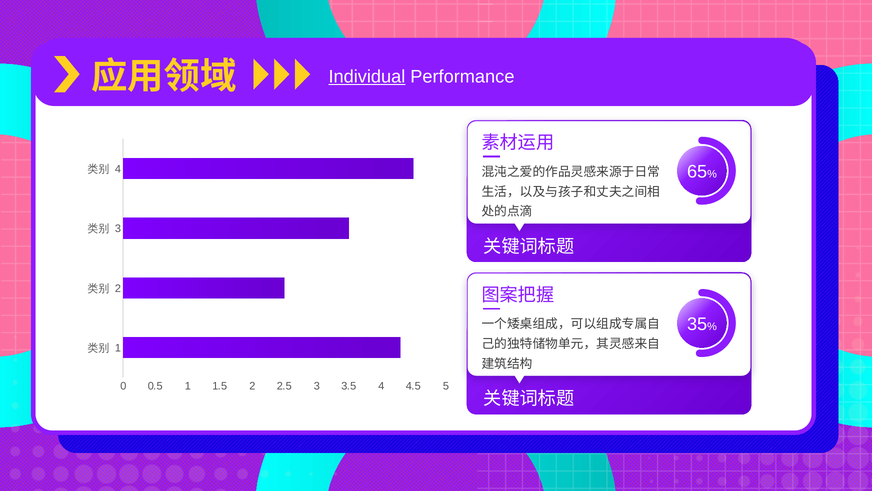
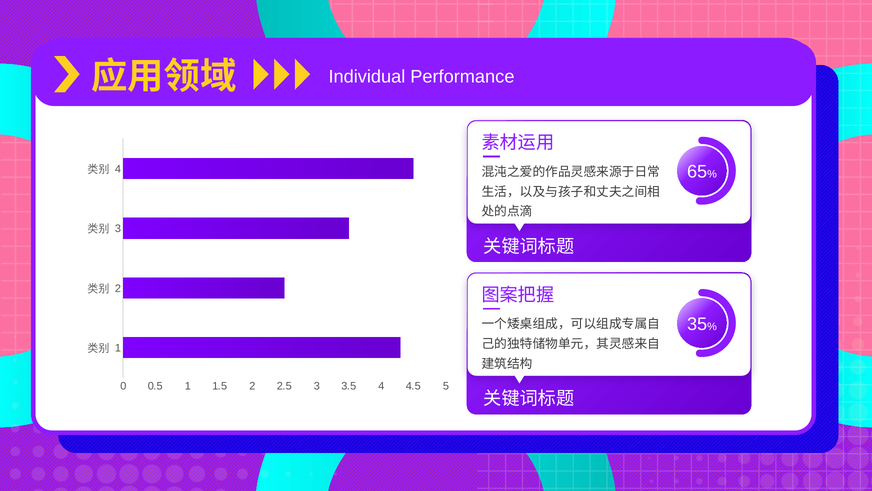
Individual underline: present -> none (367, 76)
